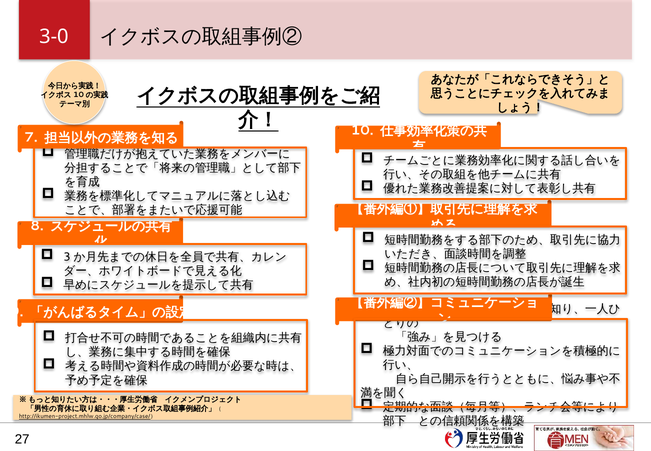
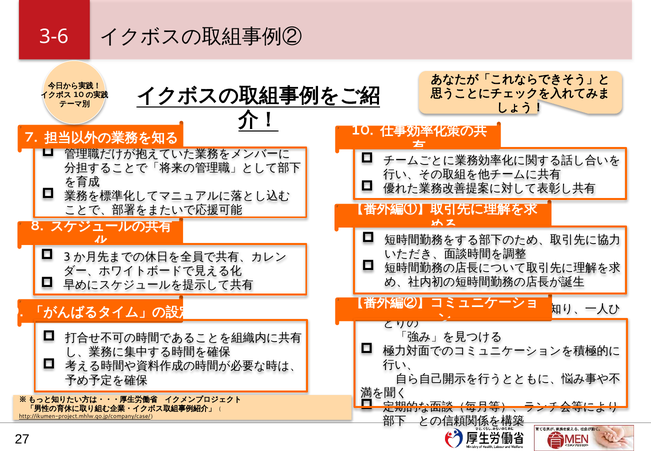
3-0: 3-0 -> 3-6 (54, 37)
